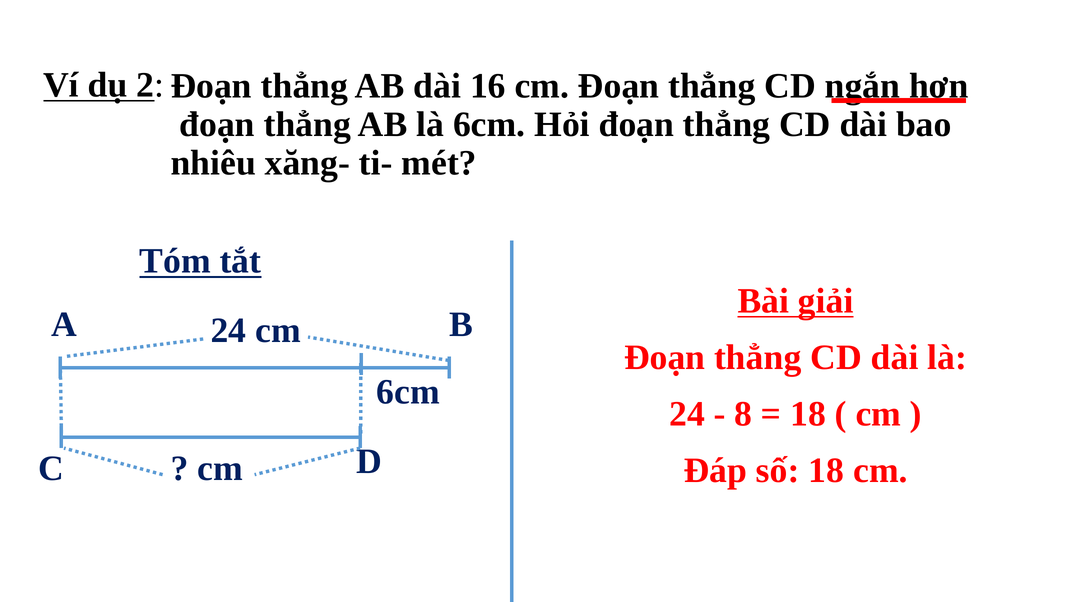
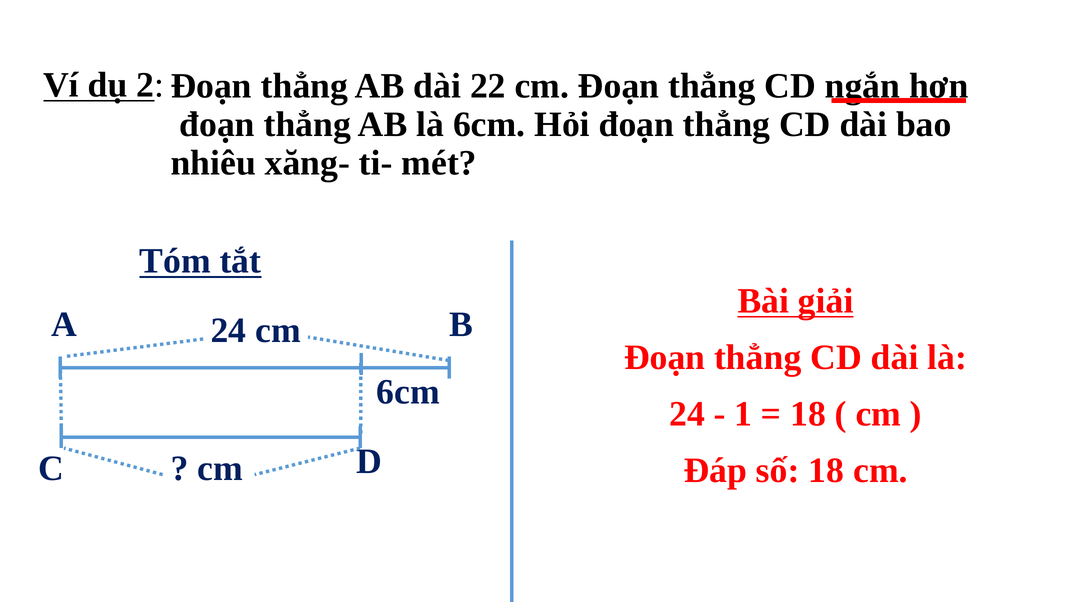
16: 16 -> 22 (488, 86)
8: 8 -> 1 (743, 414)
